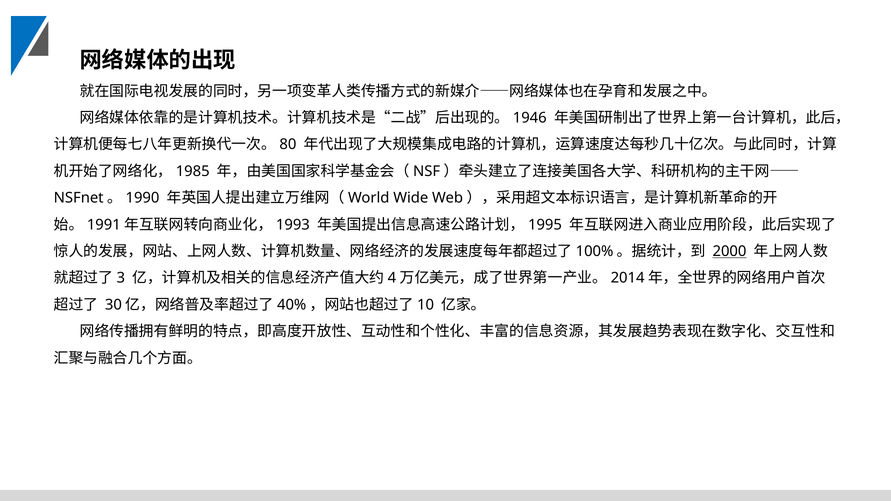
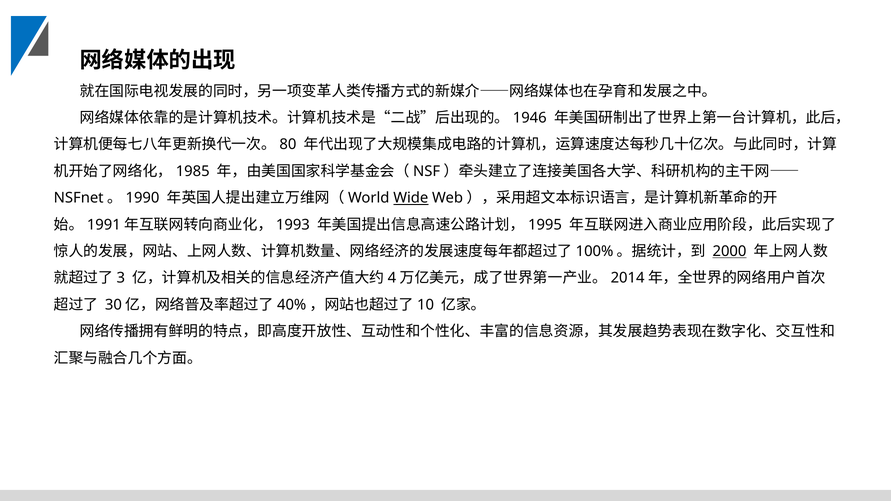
Wide underline: none -> present (411, 198)
